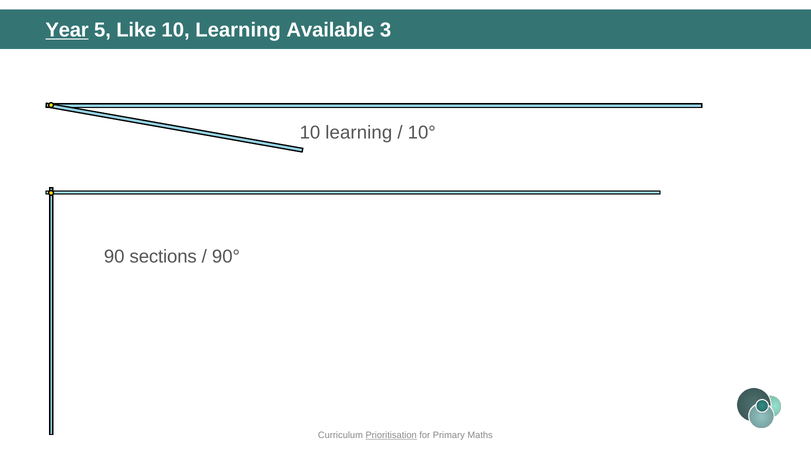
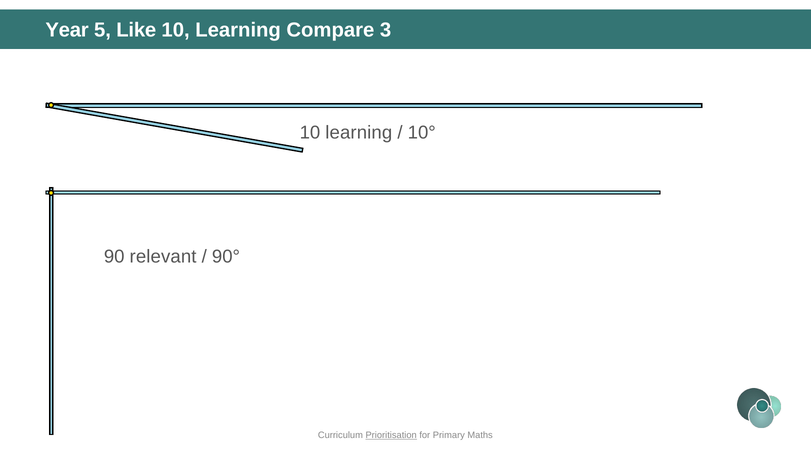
Year underline: present -> none (67, 30)
Available: Available -> Compare (330, 30)
sections: sections -> relevant (163, 257)
